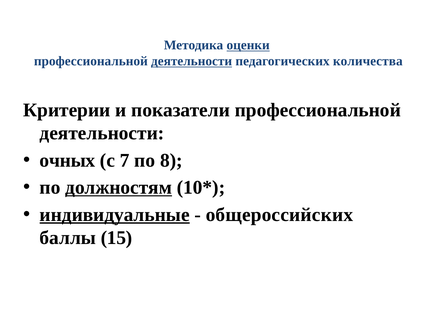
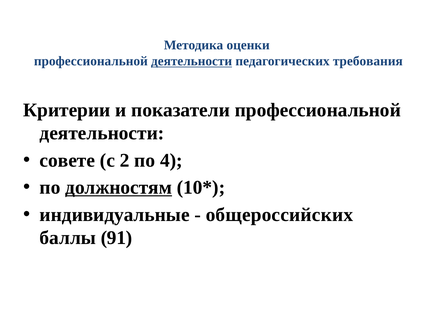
оценки underline: present -> none (248, 45)
количества: количества -> требования (368, 61)
очных: очных -> совете (67, 160)
7: 7 -> 2 (125, 160)
8: 8 -> 4 (171, 160)
индивидуальные underline: present -> none (115, 215)
15: 15 -> 91 (117, 238)
